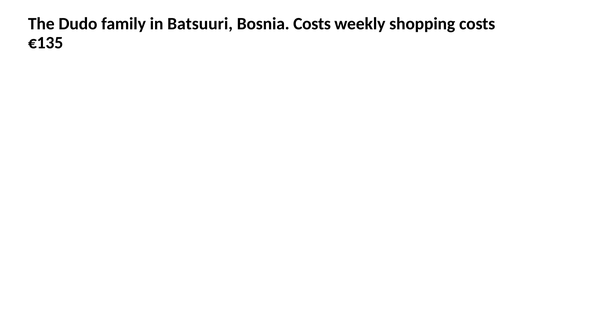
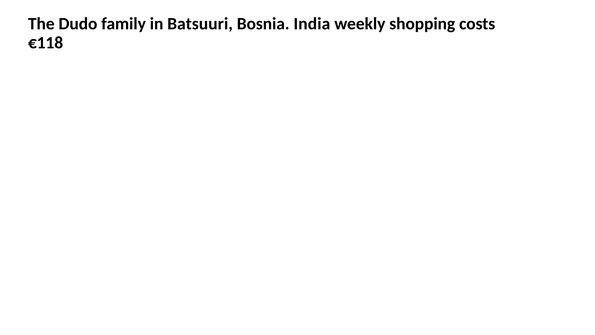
Bosnia Costs: Costs -> India (312, 24)
€135: €135 -> €118 (46, 43)
